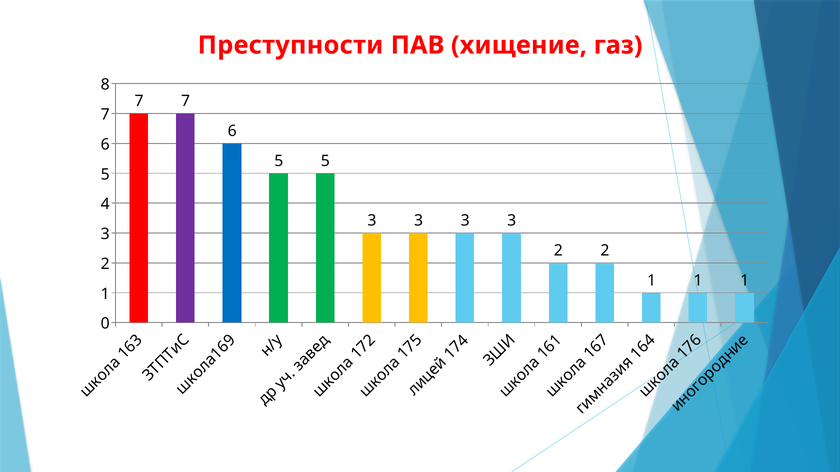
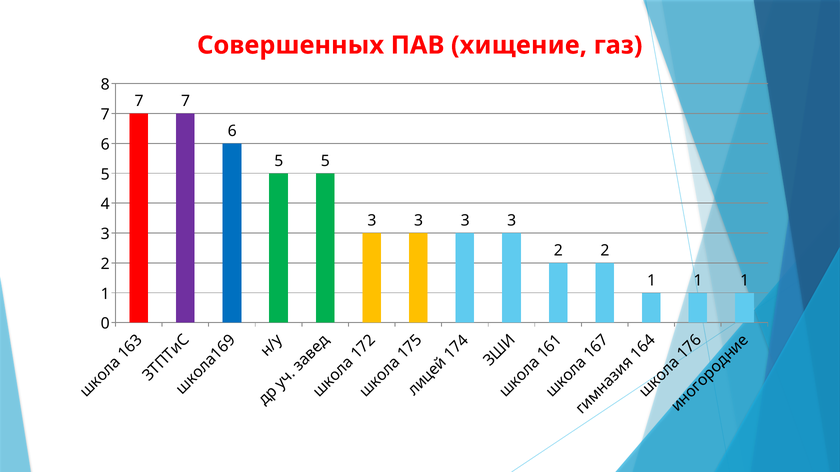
Преступности: Преступности -> Совершенных (291, 45)
